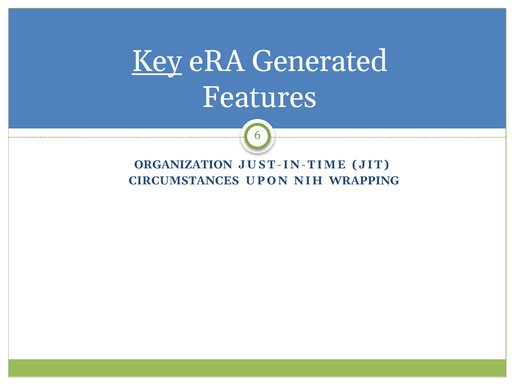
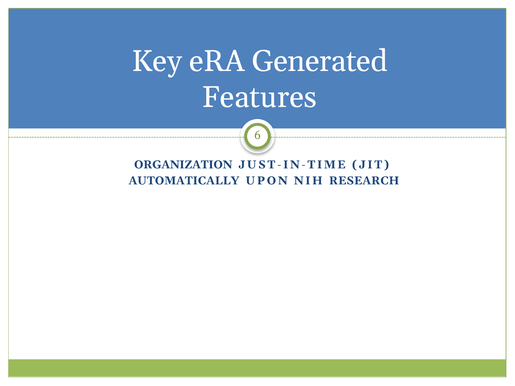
Key underline: present -> none (157, 61)
CIRCUMSTANCES: CIRCUMSTANCES -> AUTOMATICALLY (184, 181)
WRAPPING: WRAPPING -> RESEARCH (364, 181)
